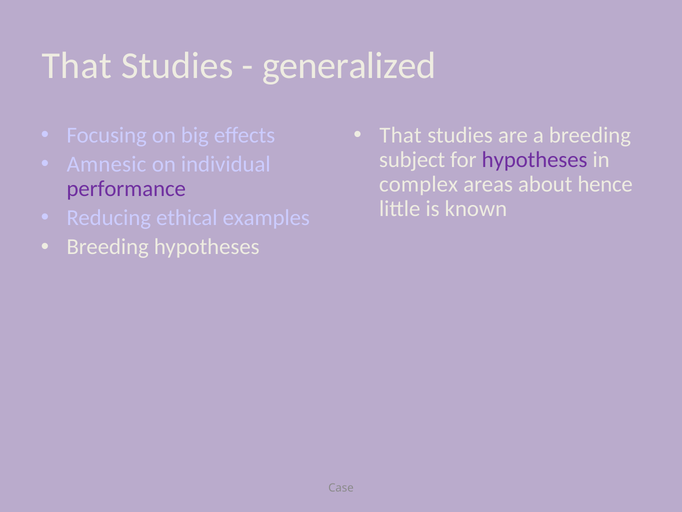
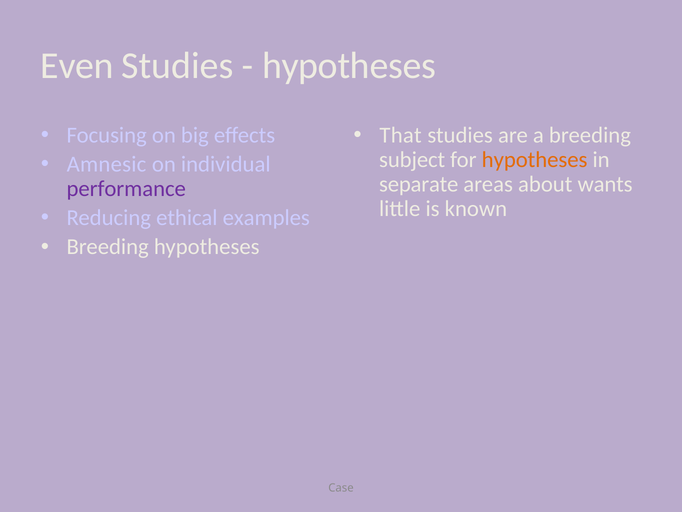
That: That -> Even (77, 66)
generalized: generalized -> hypotheses (349, 66)
hypotheses colour: purple -> orange (535, 159)
complex: complex -> separate (419, 184)
hence: hence -> wants (605, 184)
